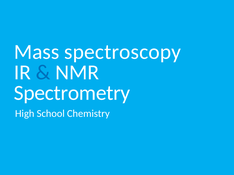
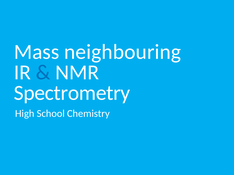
spectroscopy: spectroscopy -> neighbouring (123, 52)
